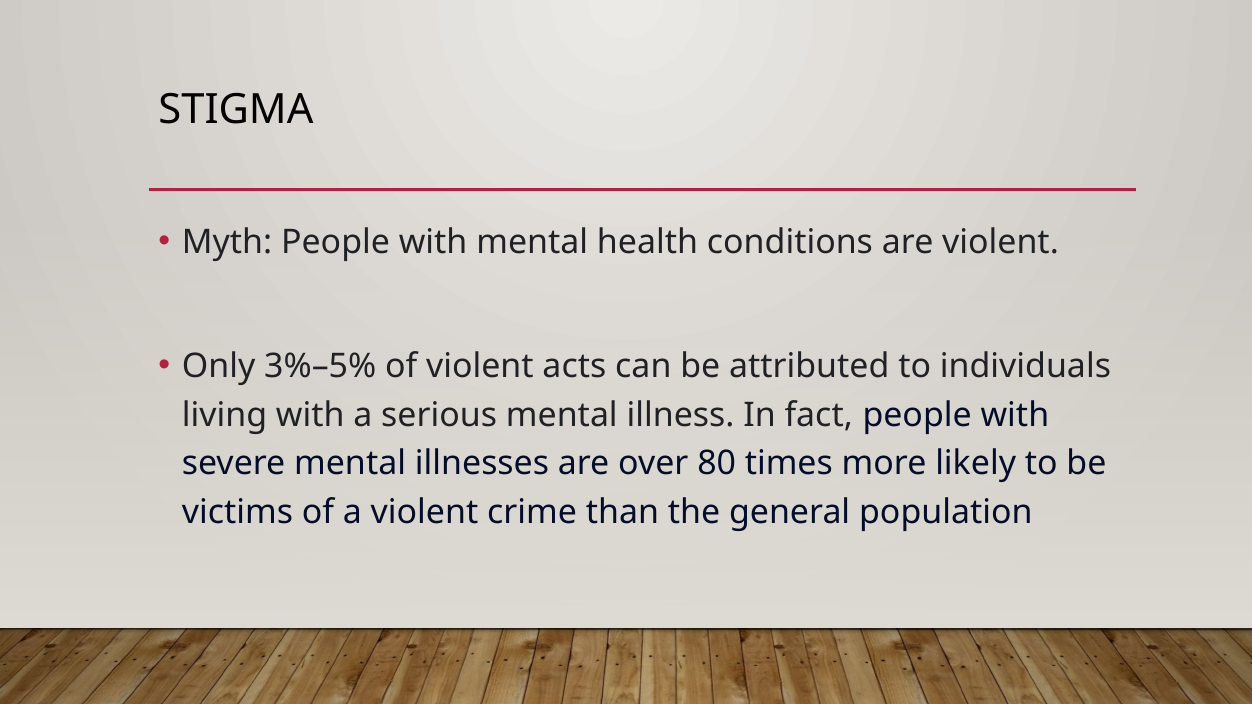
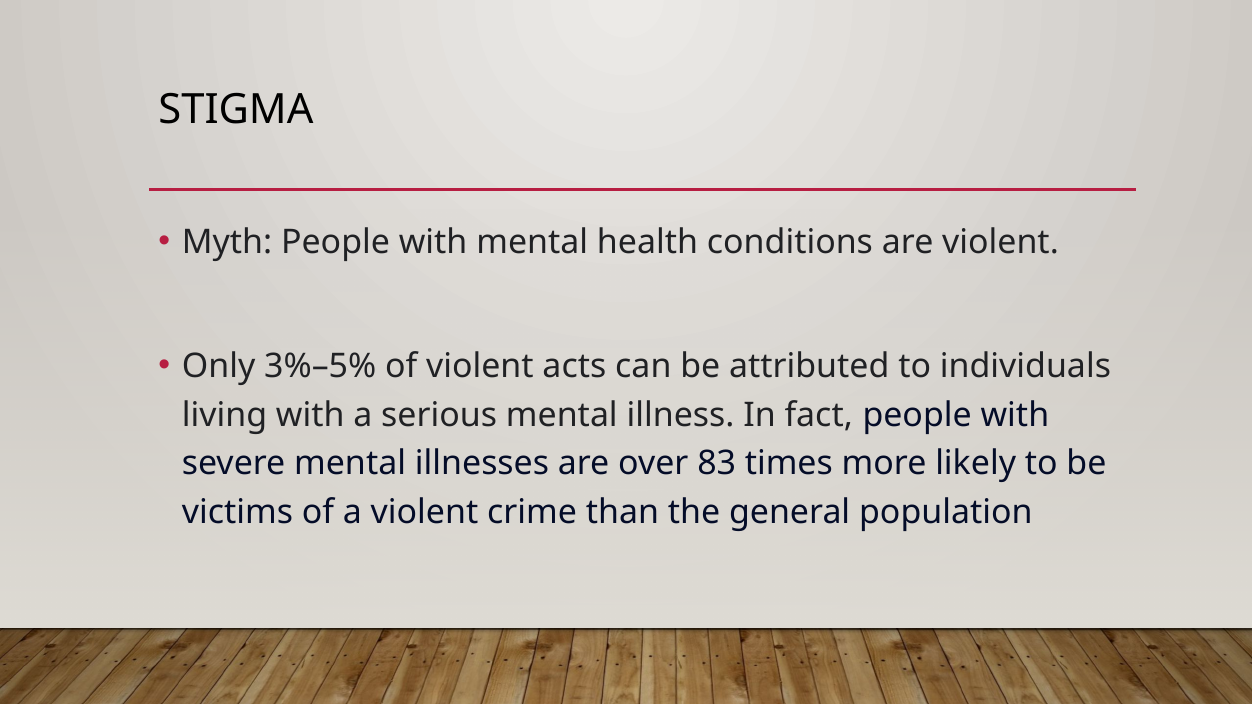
80: 80 -> 83 (717, 464)
